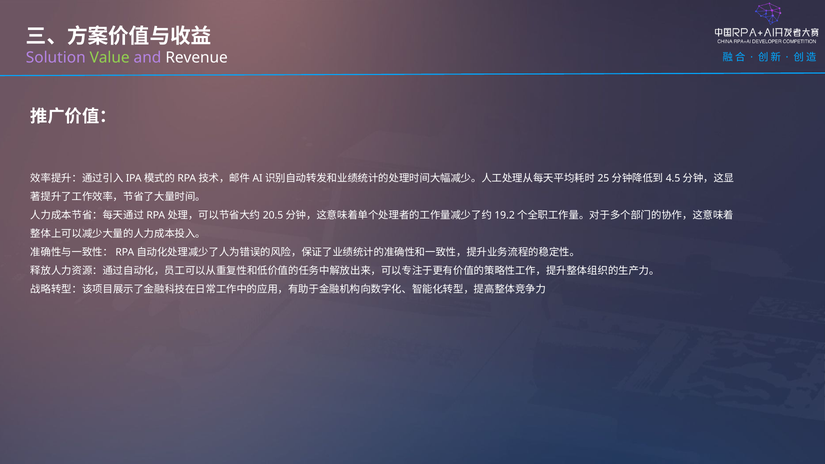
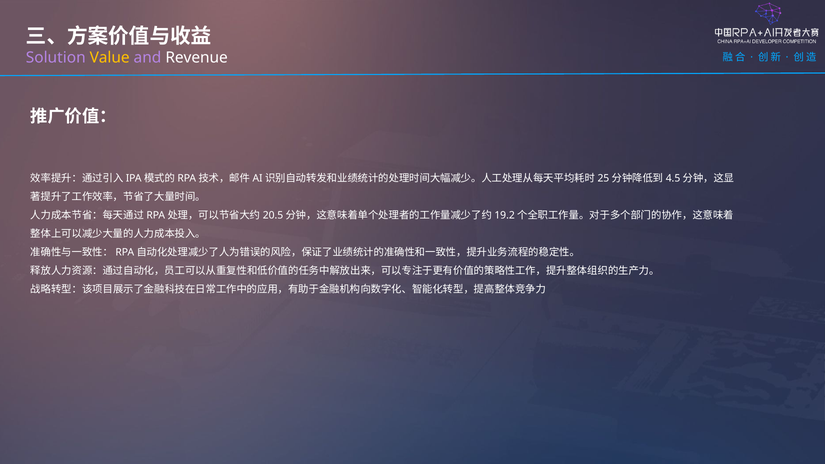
Value colour: light green -> yellow (110, 58)
